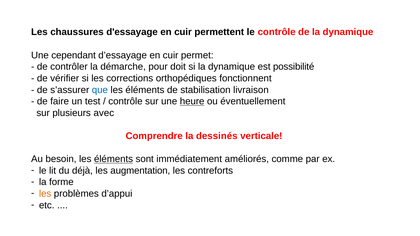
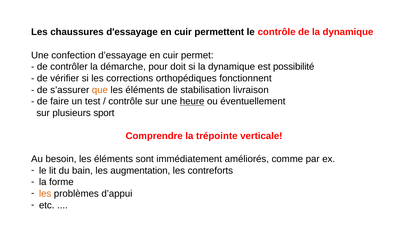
cependant: cependant -> confection (74, 55)
que colour: blue -> orange (100, 90)
avec: avec -> sport (104, 113)
dessinés: dessinés -> trépointe (217, 136)
éléments underline: present -> none (114, 159)
déjà: déjà -> bain (82, 171)
